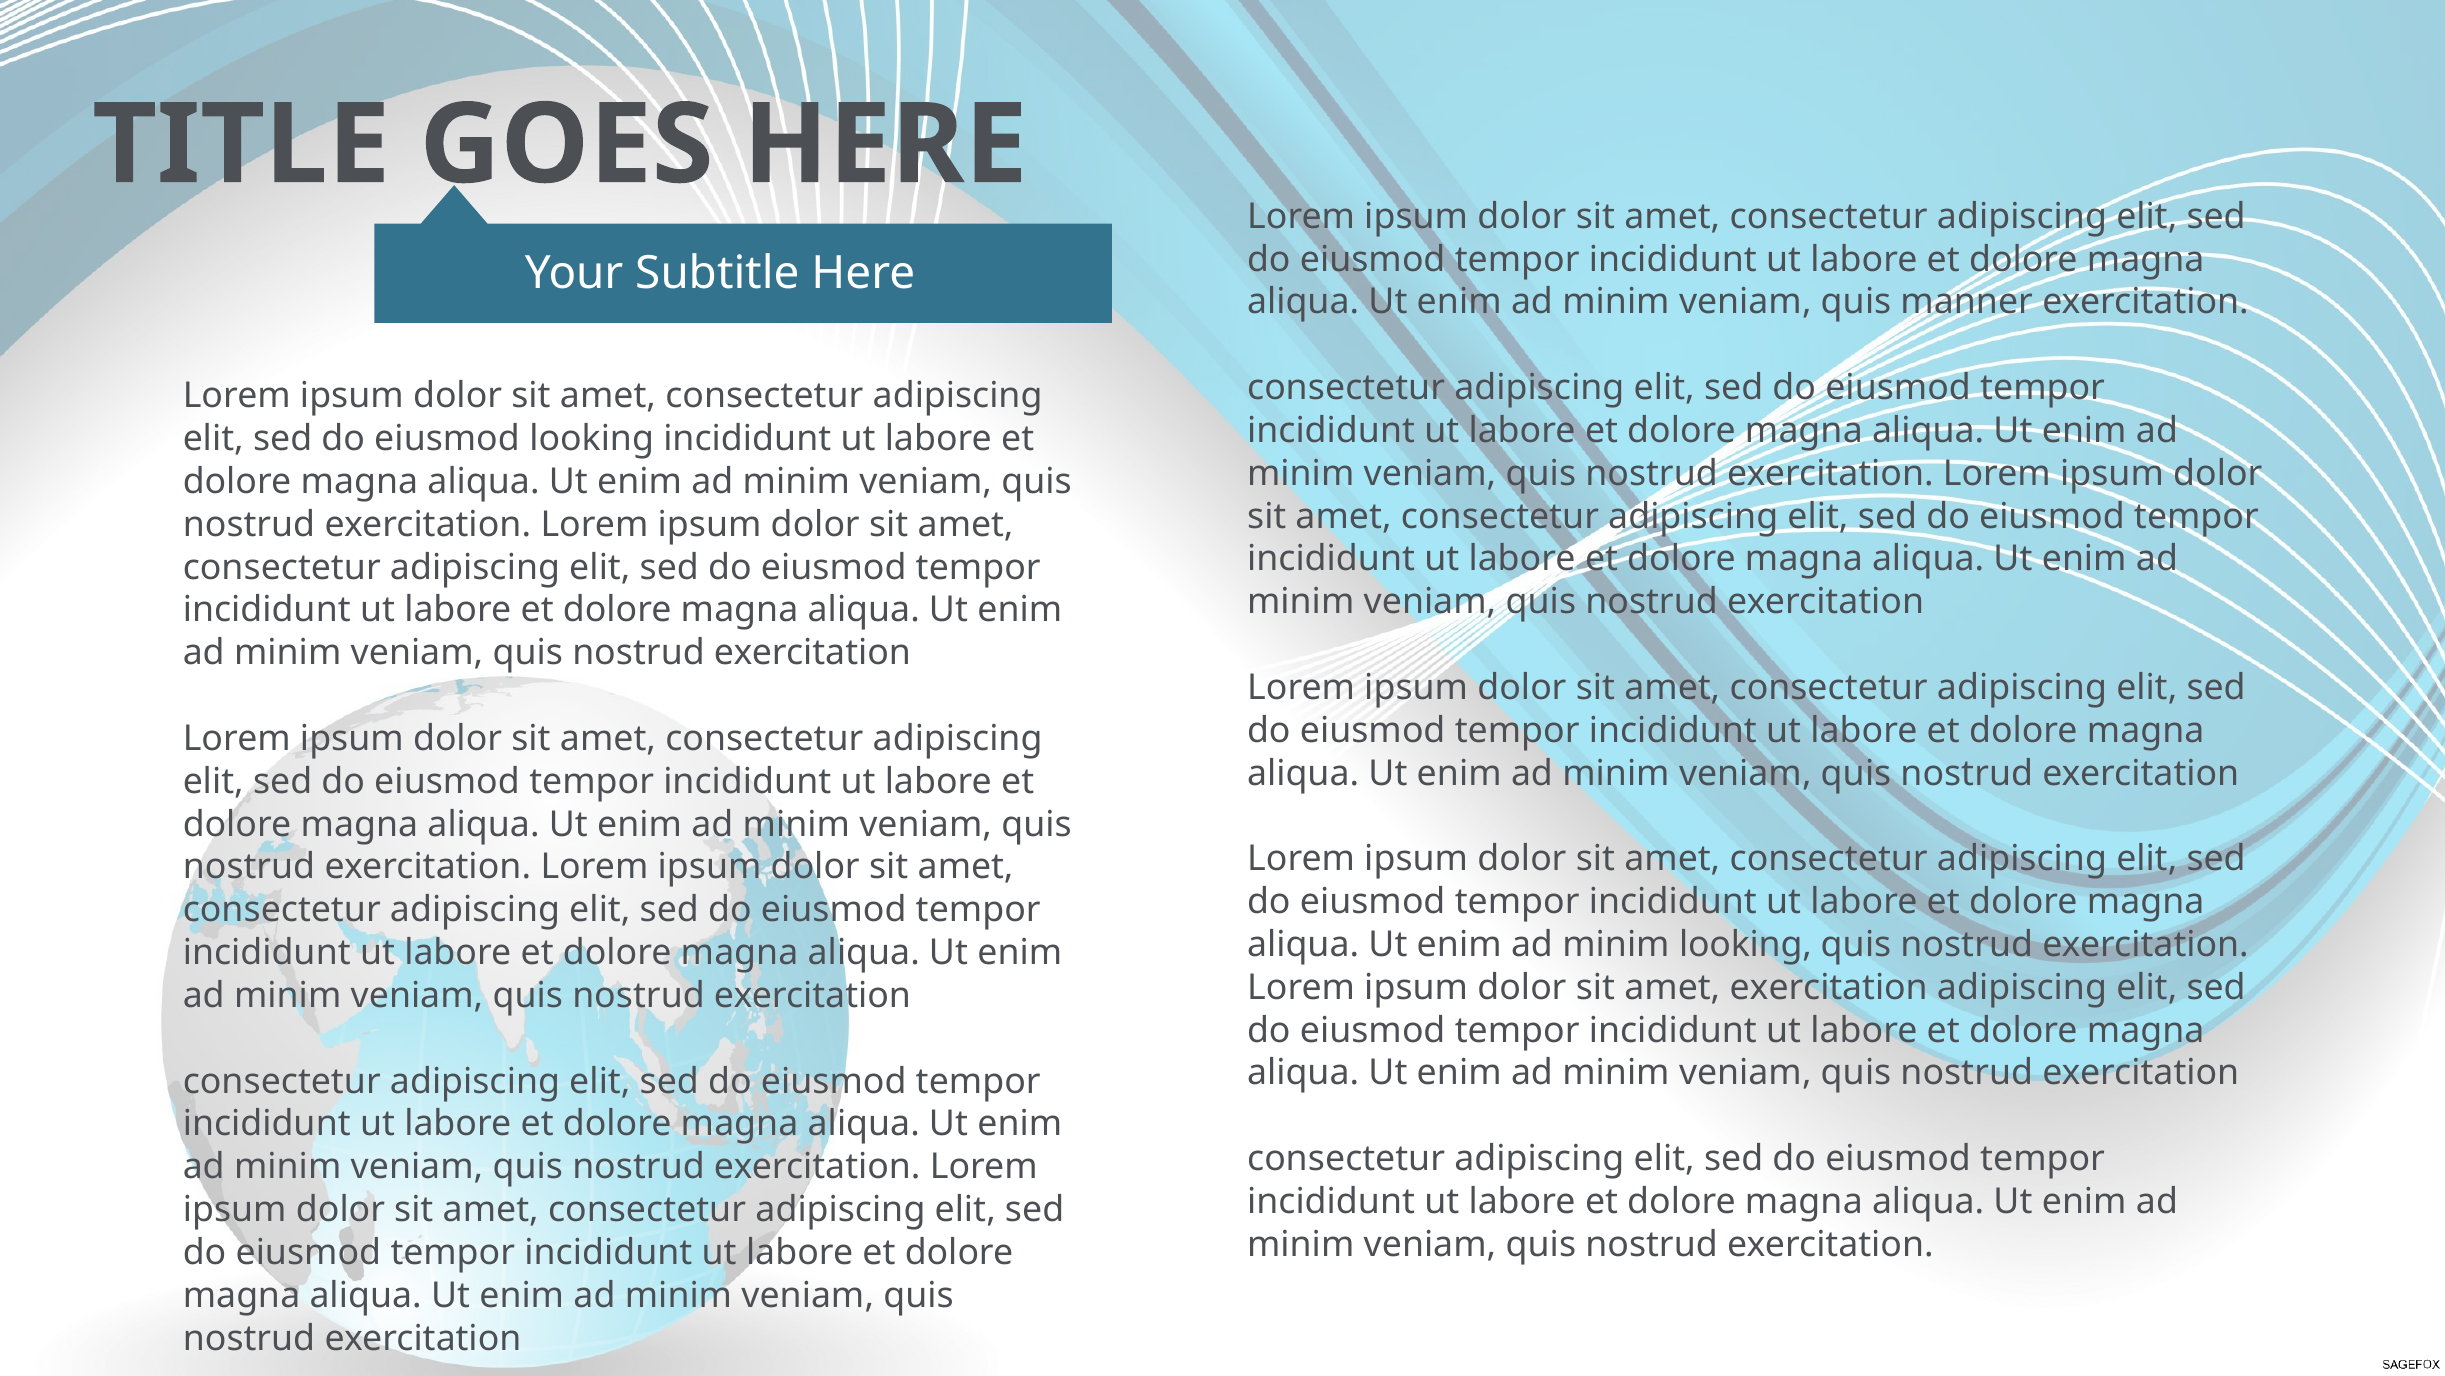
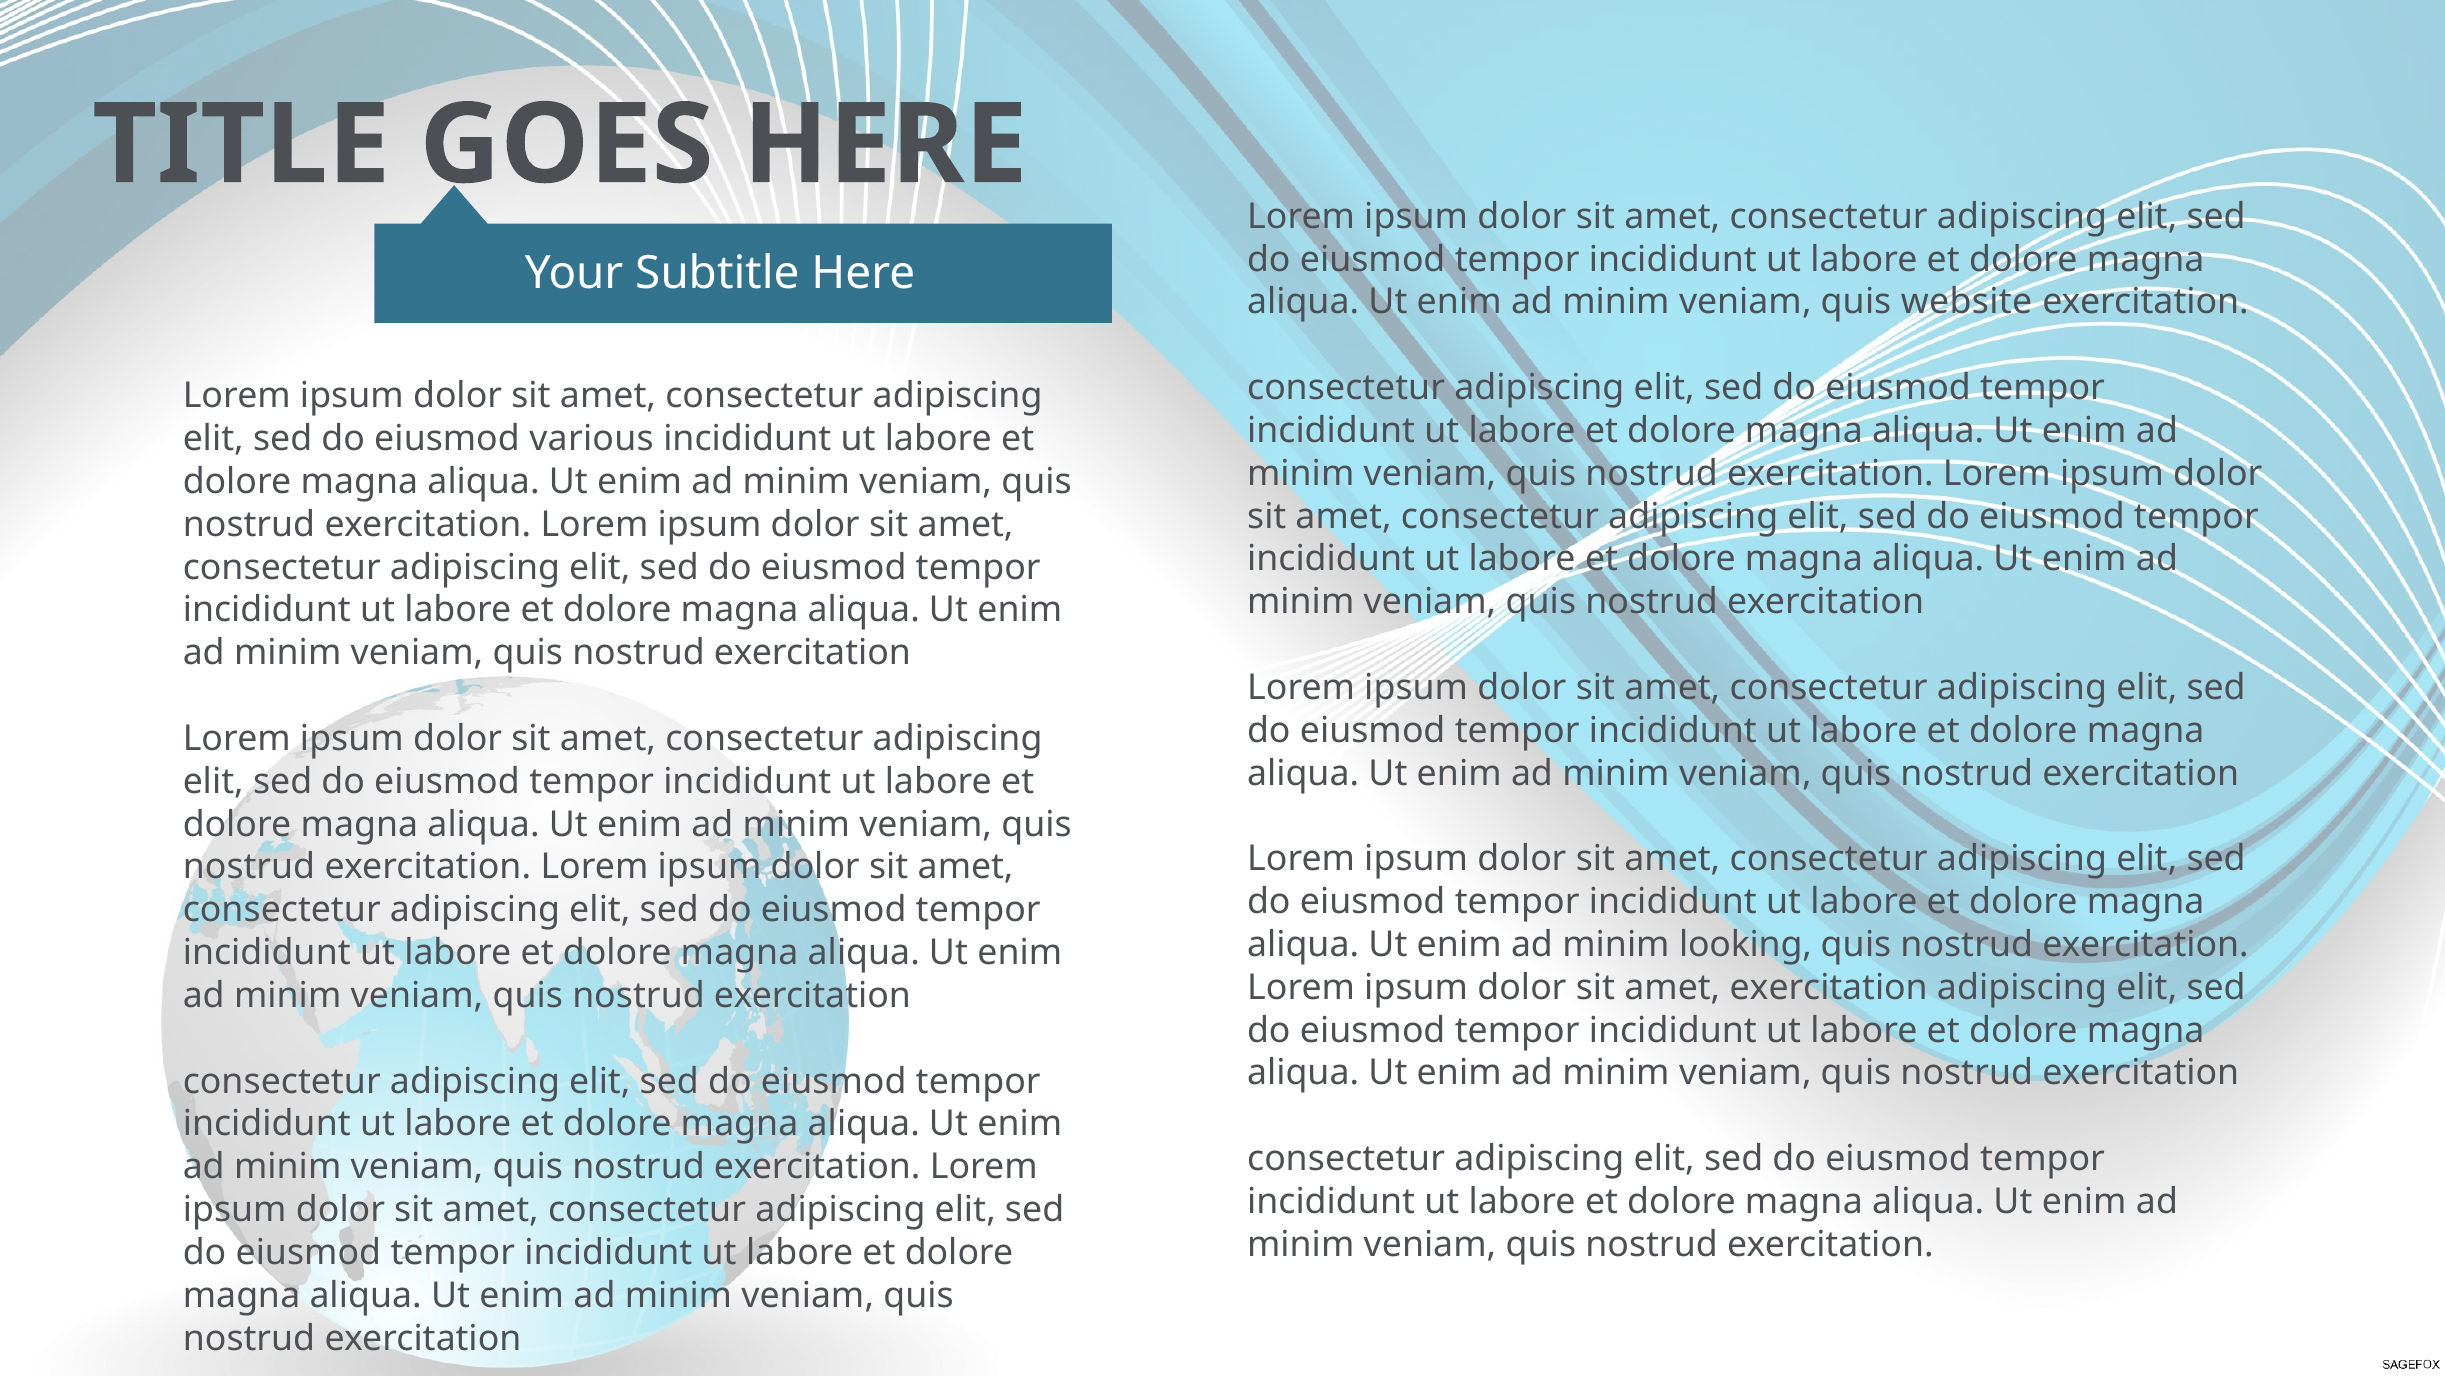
manner: manner -> website (1967, 302)
eiusmod looking: looking -> various (592, 439)
